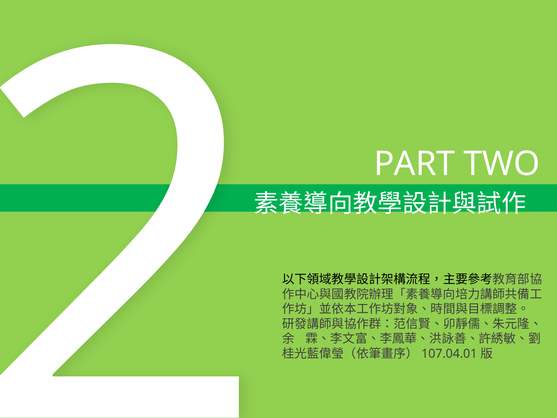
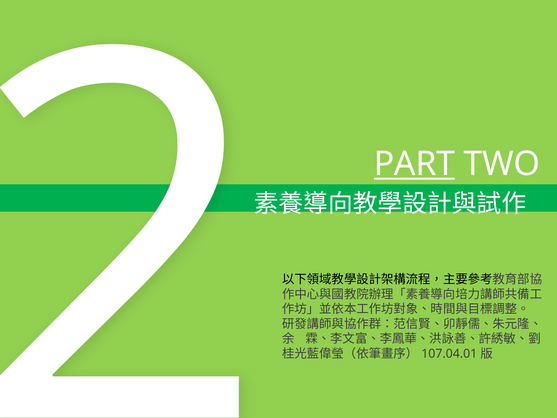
PART underline: none -> present (414, 164)
